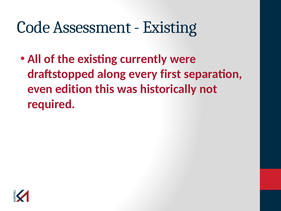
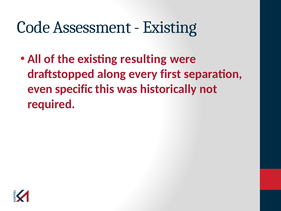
currently: currently -> resulting (143, 59)
edition: edition -> specific (74, 89)
